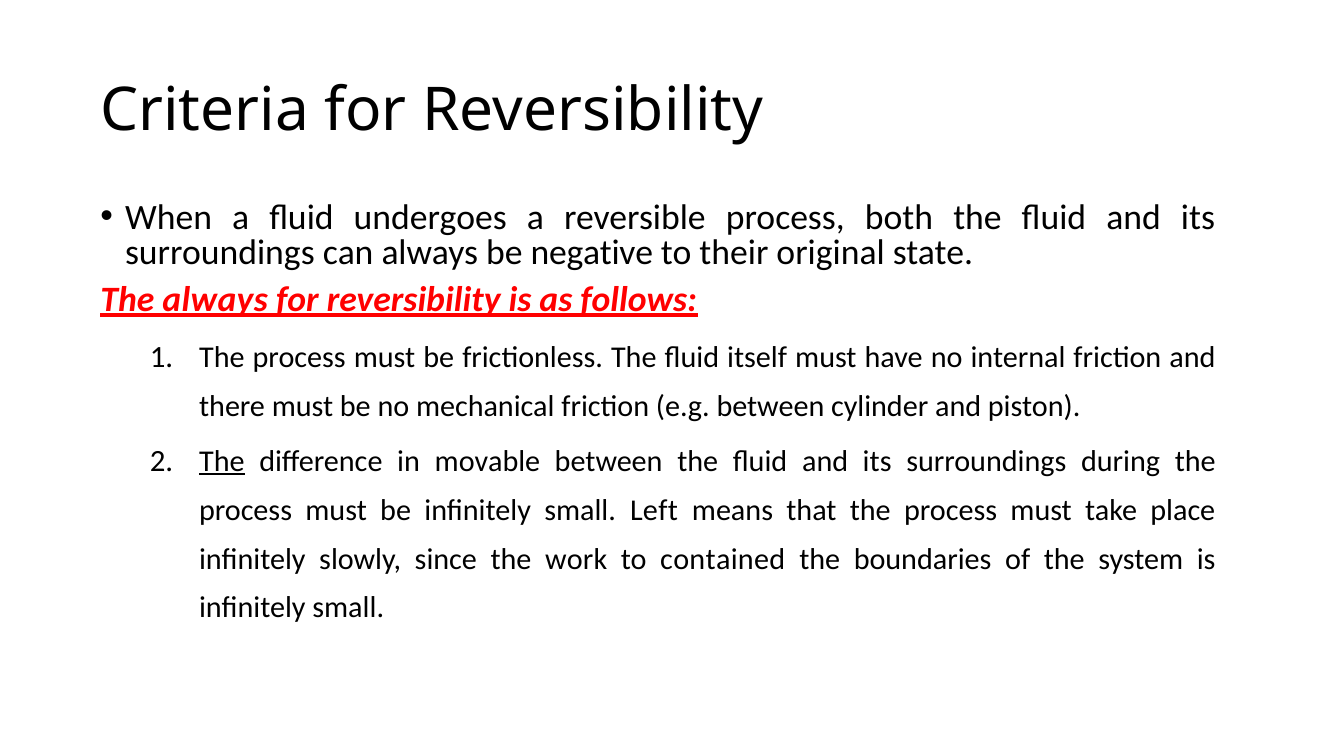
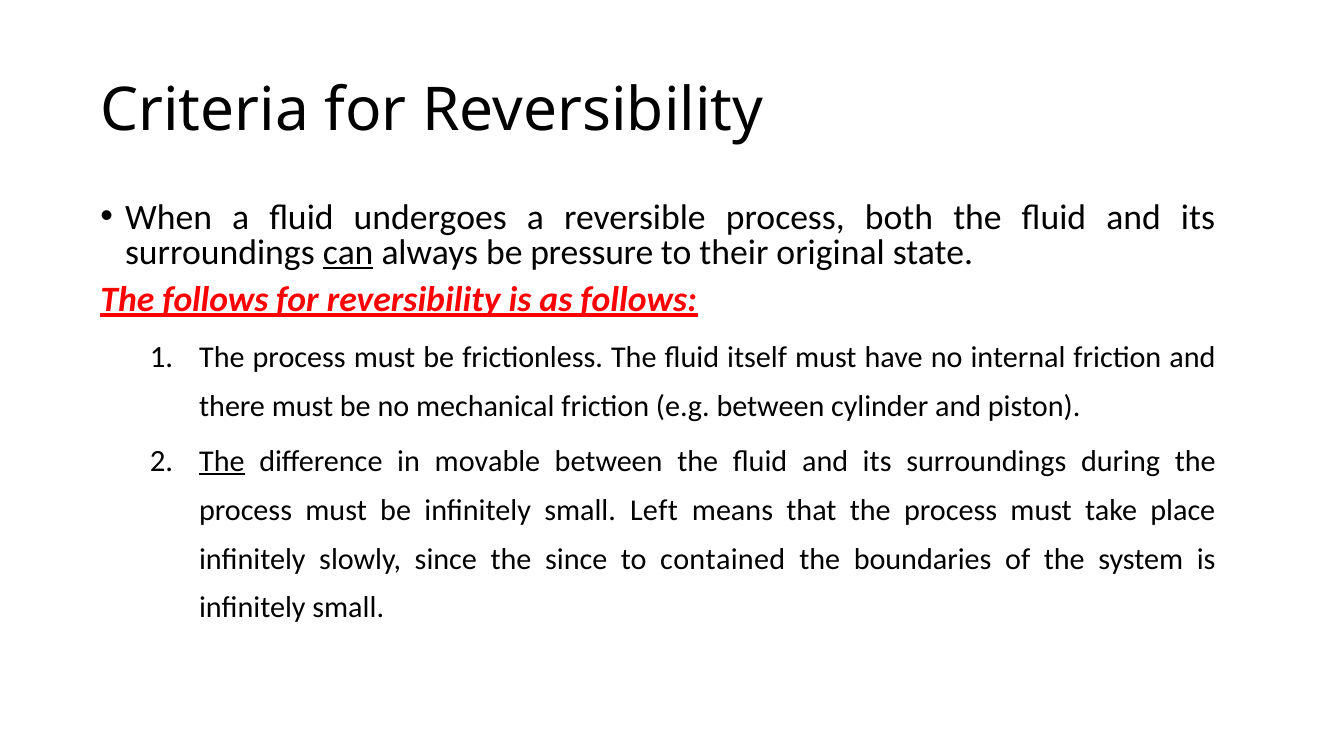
can underline: none -> present (348, 253)
negative: negative -> pressure (592, 253)
The always: always -> follows (215, 300)
the work: work -> since (576, 559)
